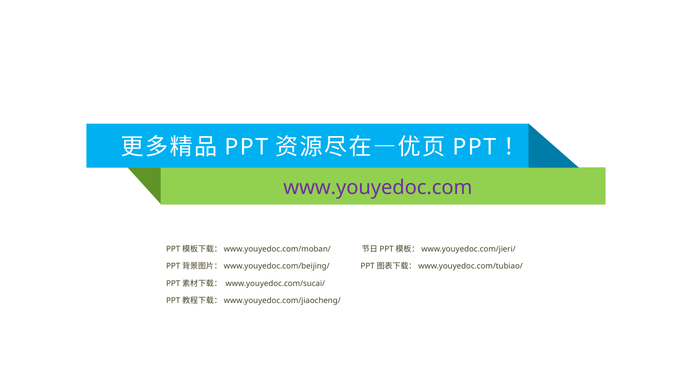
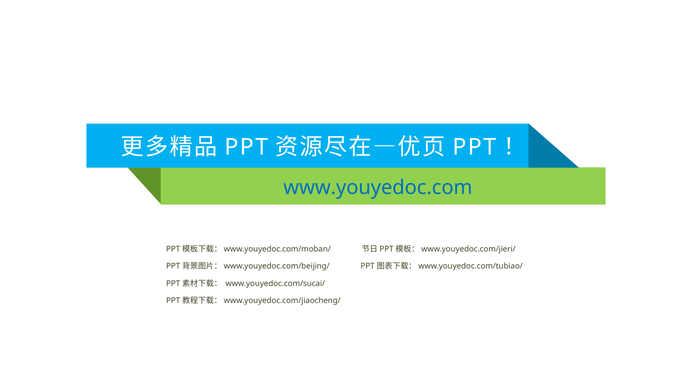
www.youyedoc.com colour: purple -> blue (378, 187)
